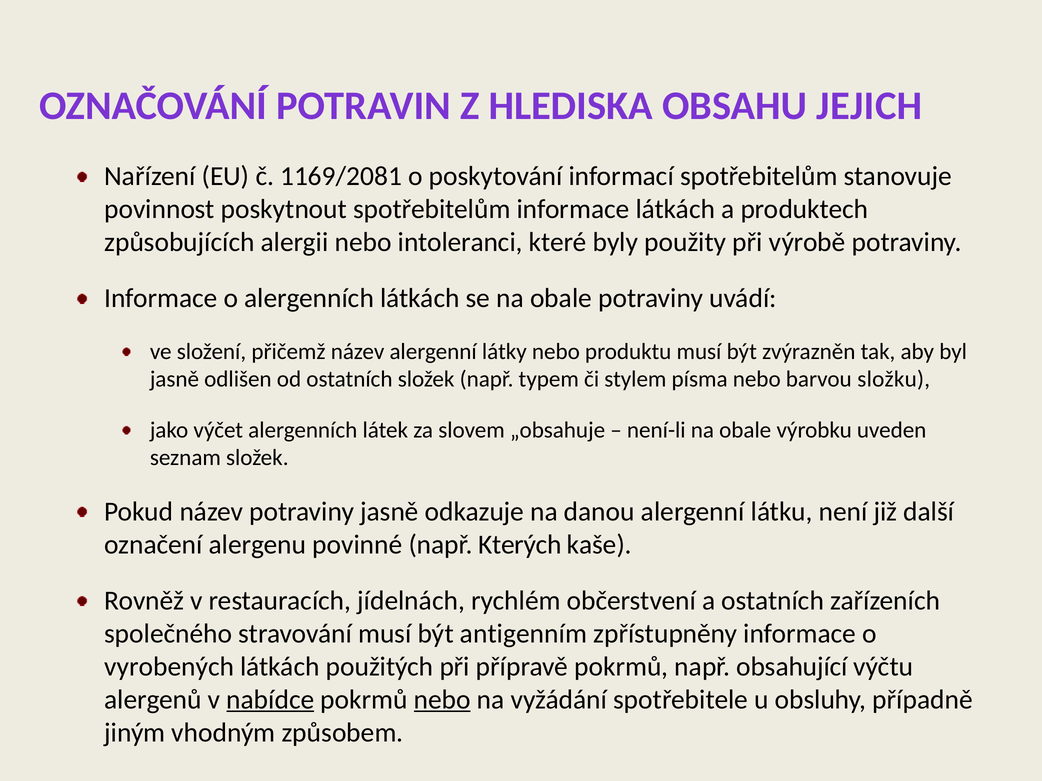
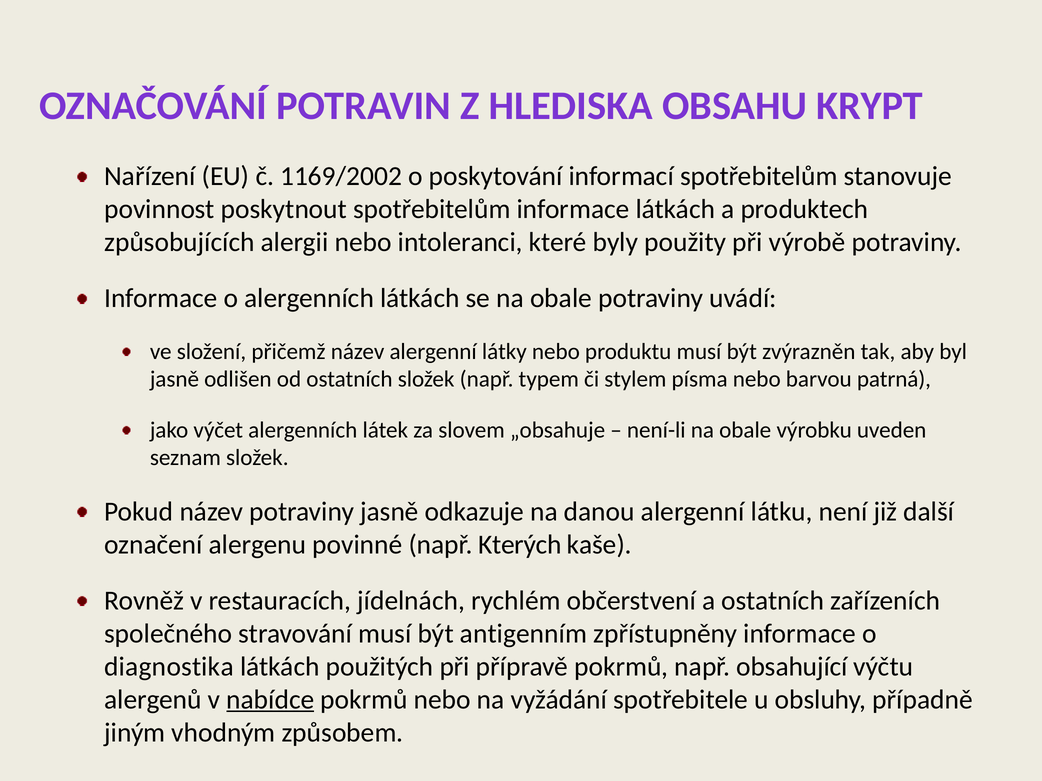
JEJICH: JEJICH -> KRYPT (870, 106)
1169/2081: 1169/2081 -> 1169/2002 (341, 176)
složku: složku -> patrná (894, 379)
vyrobených: vyrobených -> diagnostika (169, 667)
nebo underline: present -> none (442, 700)
